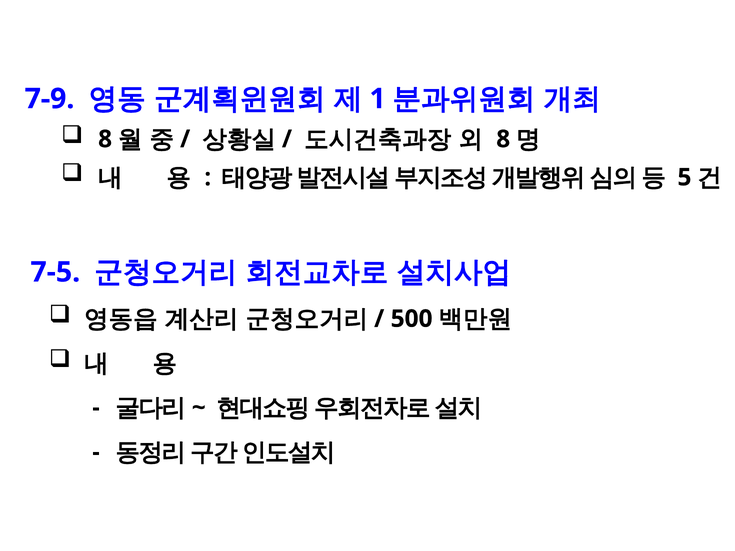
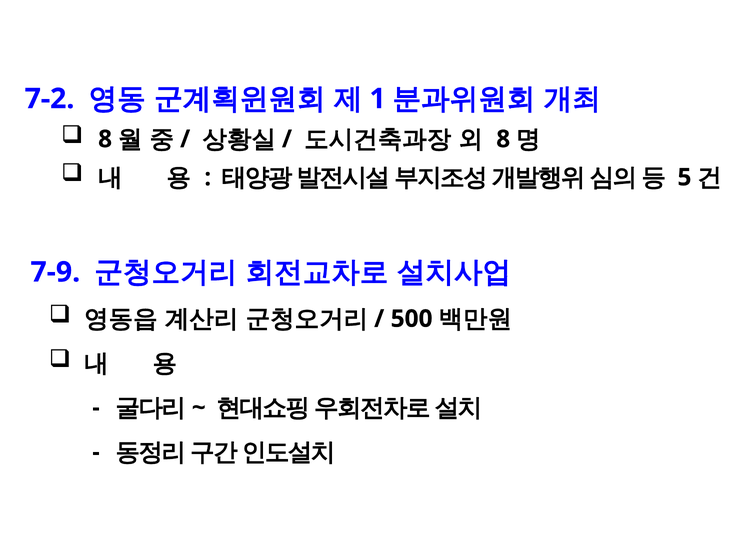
7-9: 7-9 -> 7-2 (50, 99)
7-5: 7-5 -> 7-9 (55, 272)
